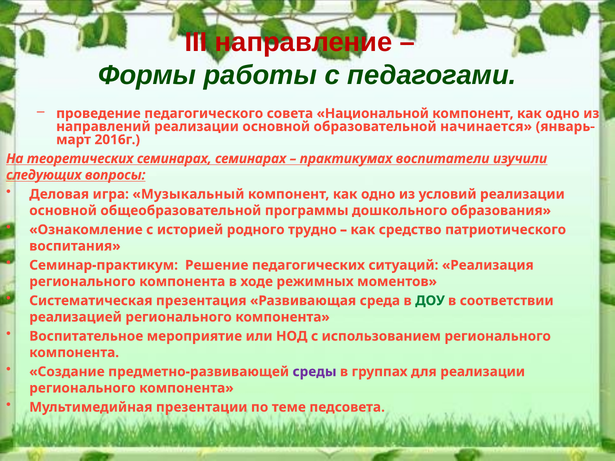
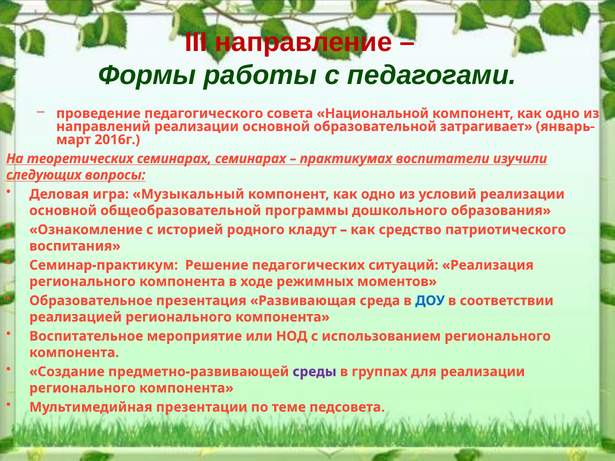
начинается: начинается -> затрагивает (486, 127)
трудно: трудно -> кладут (312, 230)
Систематическая: Систематическая -> Образовательное (91, 301)
ДОУ colour: green -> blue (430, 301)
